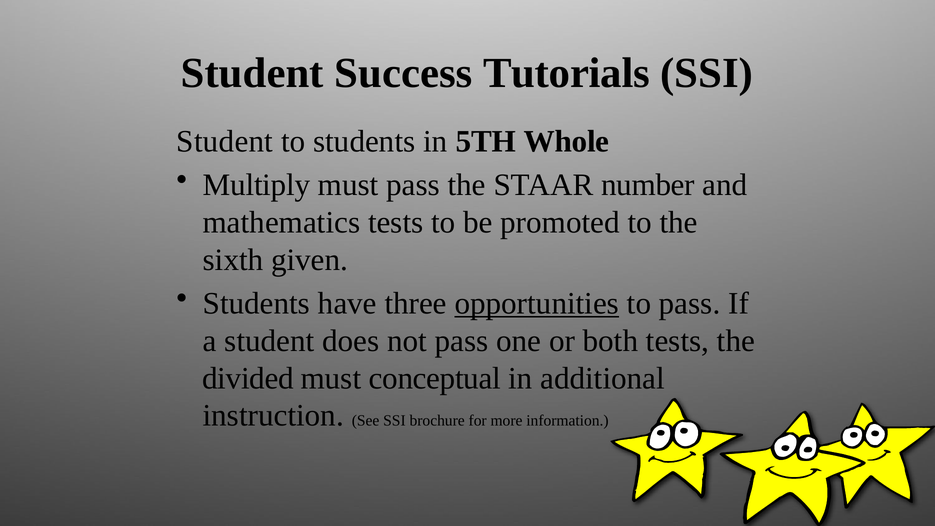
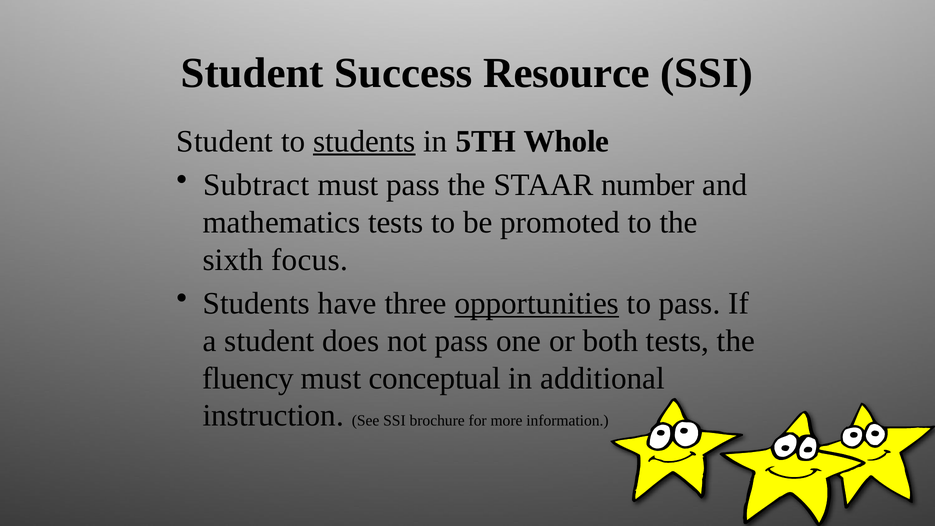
Tutorials: Tutorials -> Resource (566, 73)
students underline: none -> present (364, 141)
Multiply: Multiply -> Subtract (256, 185)
given: given -> focus (310, 260)
divided: divided -> fluency (248, 378)
